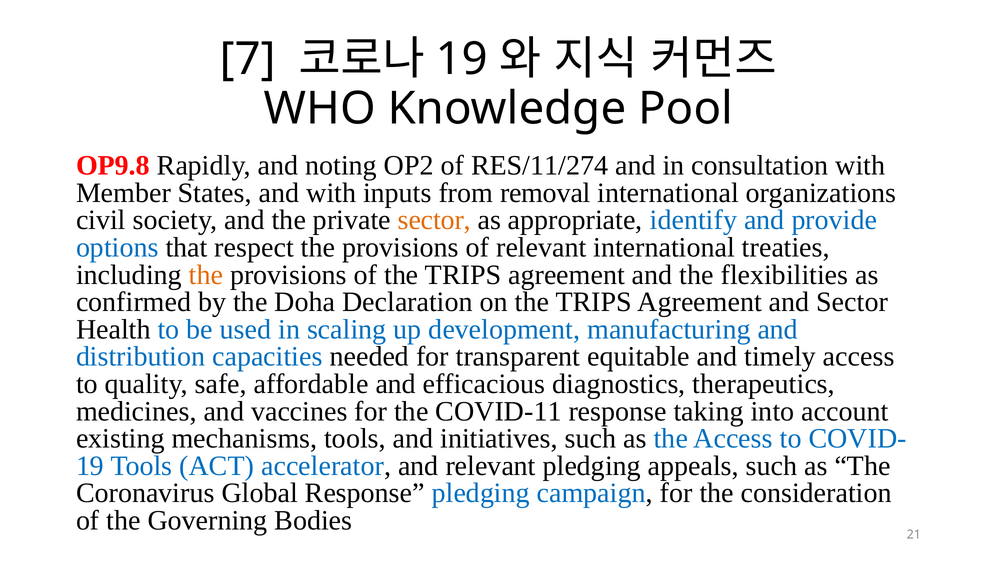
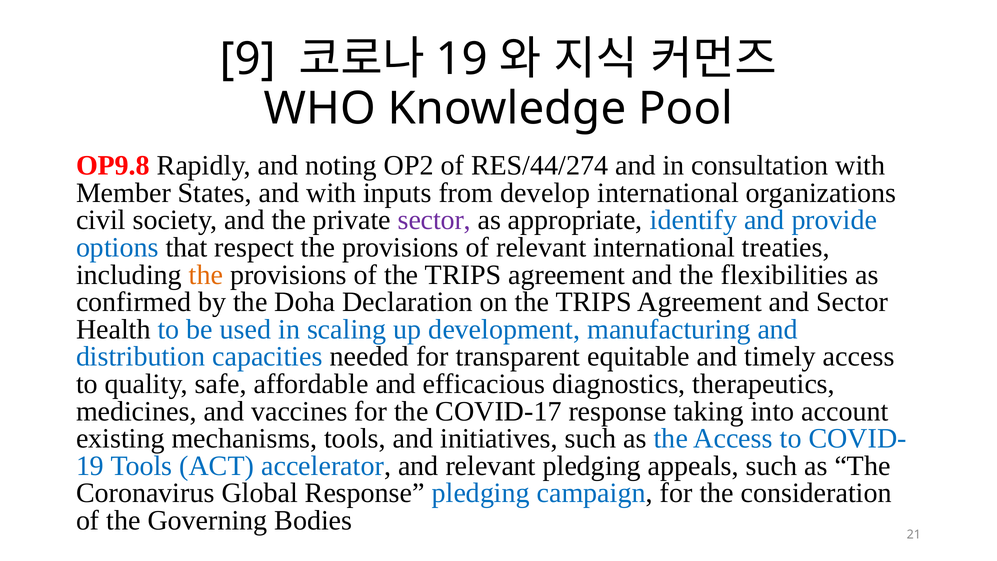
7: 7 -> 9 (248, 59)
RES/11/274: RES/11/274 -> RES/44/274 (540, 166)
removal: removal -> develop (545, 193)
sector colour: orange -> purple (434, 220)
COVID-11: COVID-11 -> COVID-17 (498, 411)
